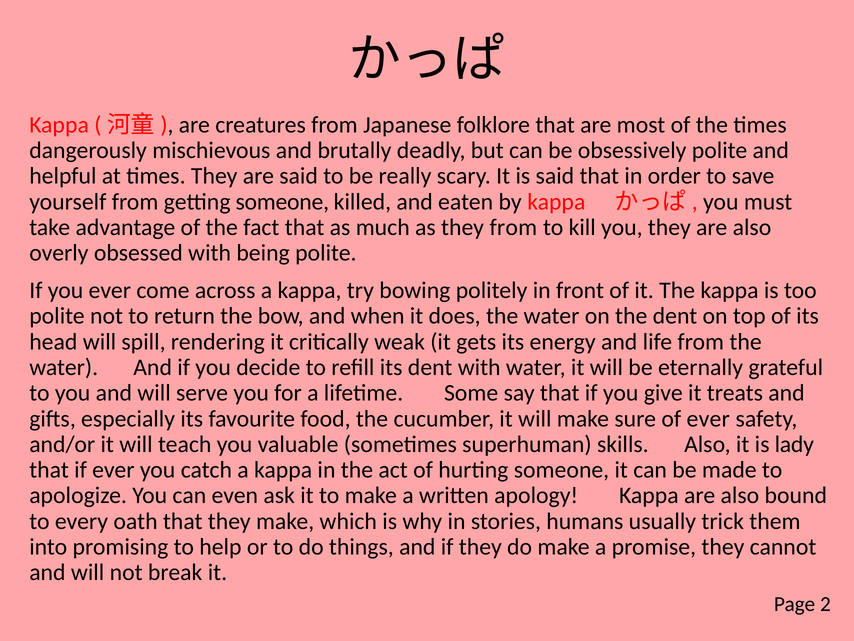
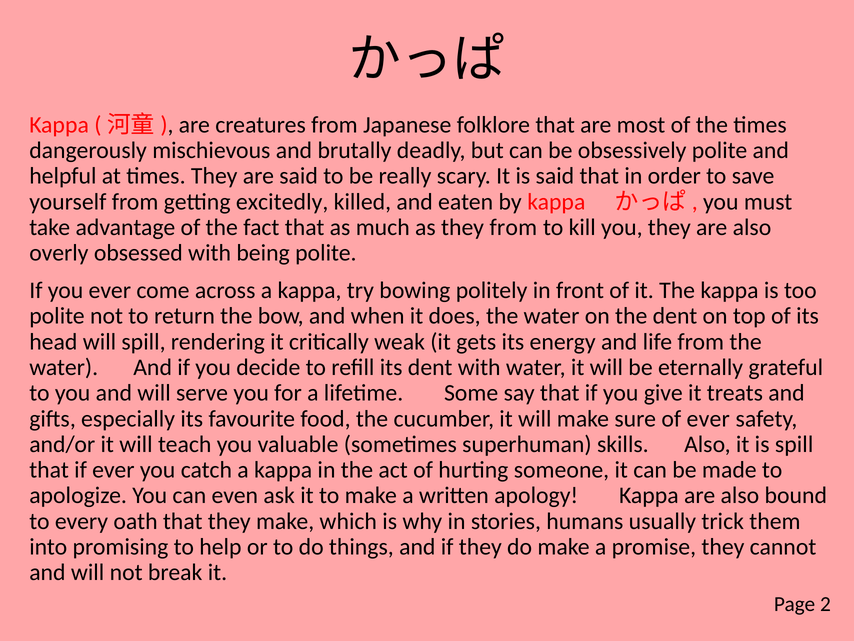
getting someone: someone -> excitedly (282, 202)
is lady: lady -> spill (794, 444)
